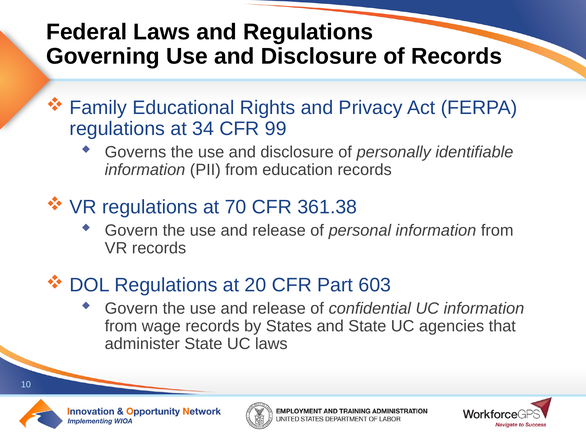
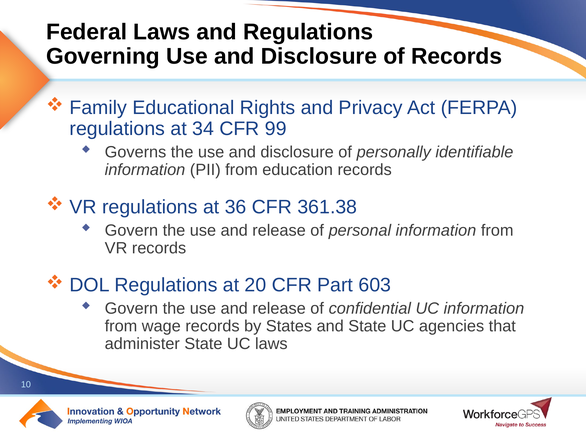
70: 70 -> 36 (236, 207)
